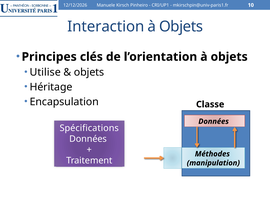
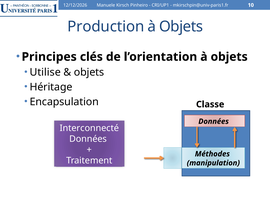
Interaction: Interaction -> Production (106, 27)
Spécifications: Spécifications -> Interconnecté (89, 128)
